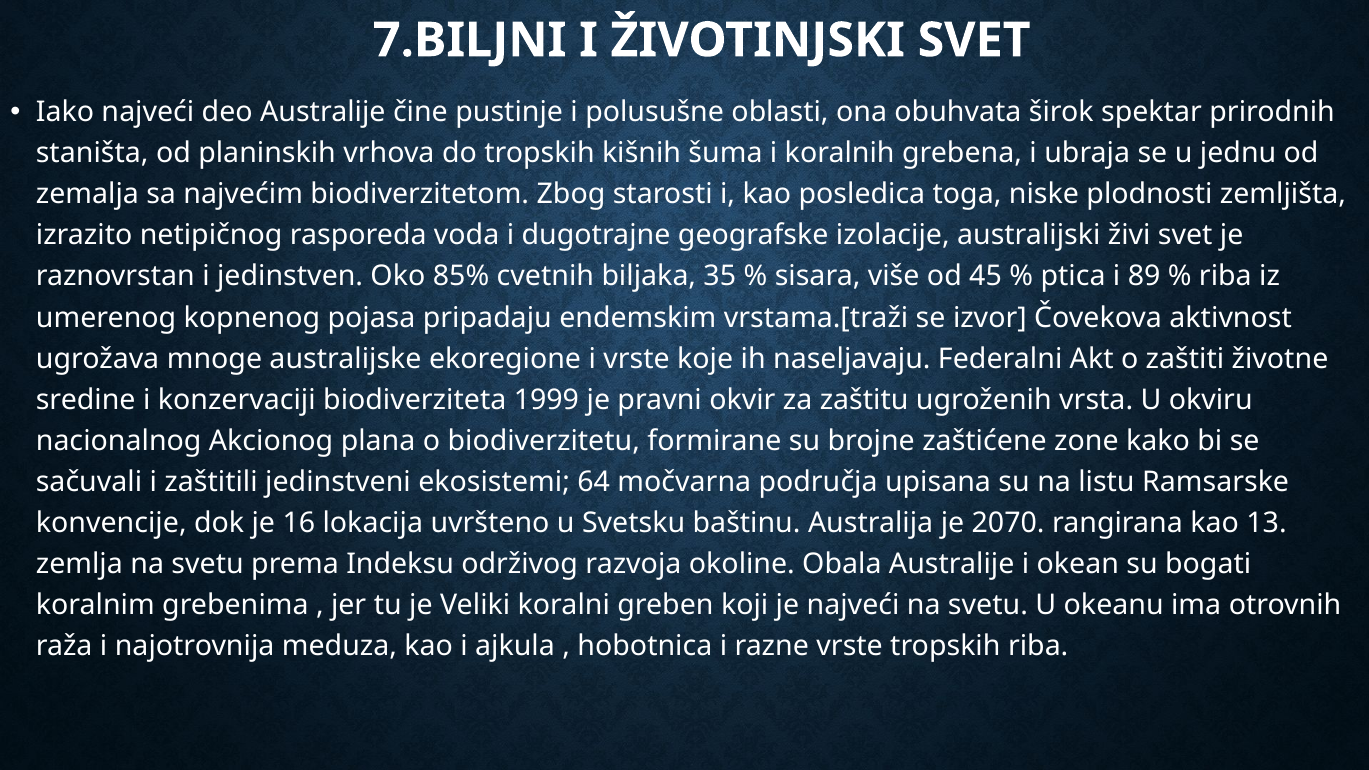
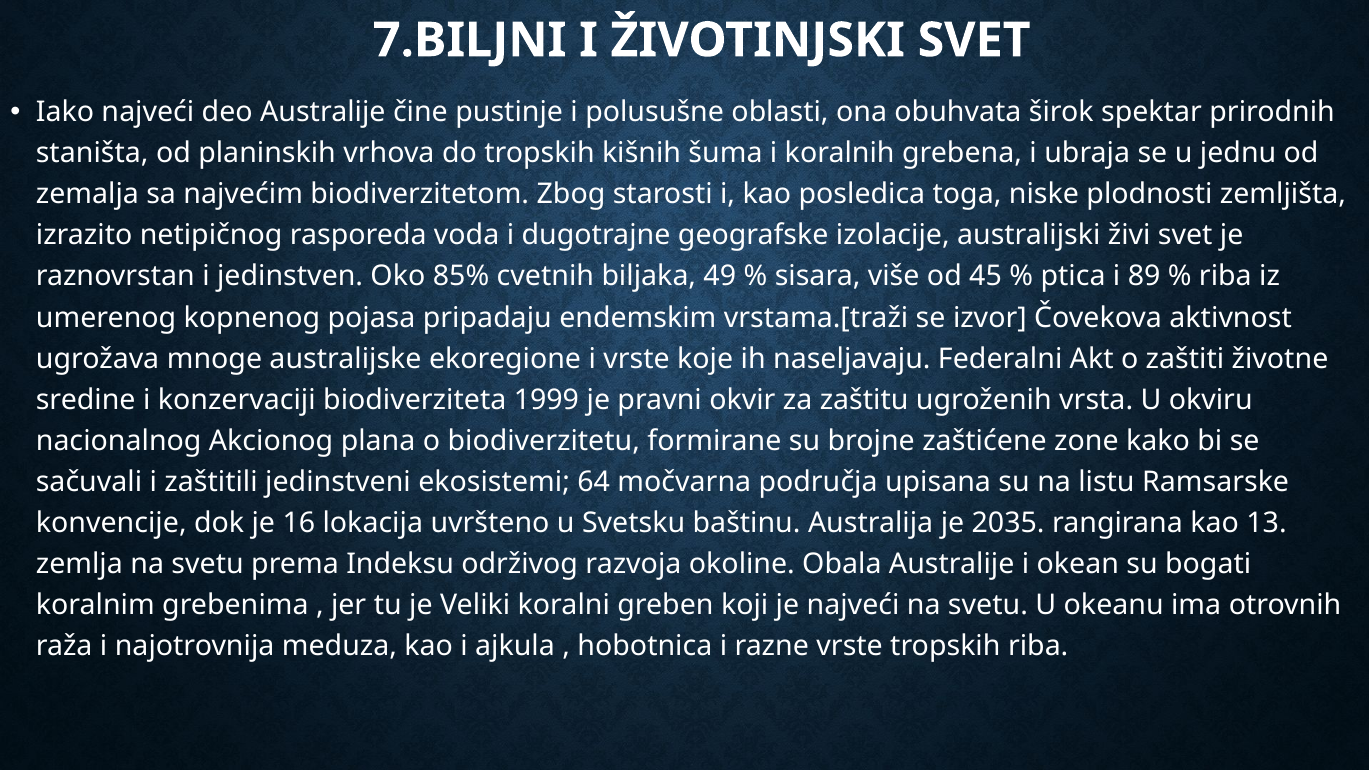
35: 35 -> 49 (720, 277)
2070: 2070 -> 2035 (1008, 523)
